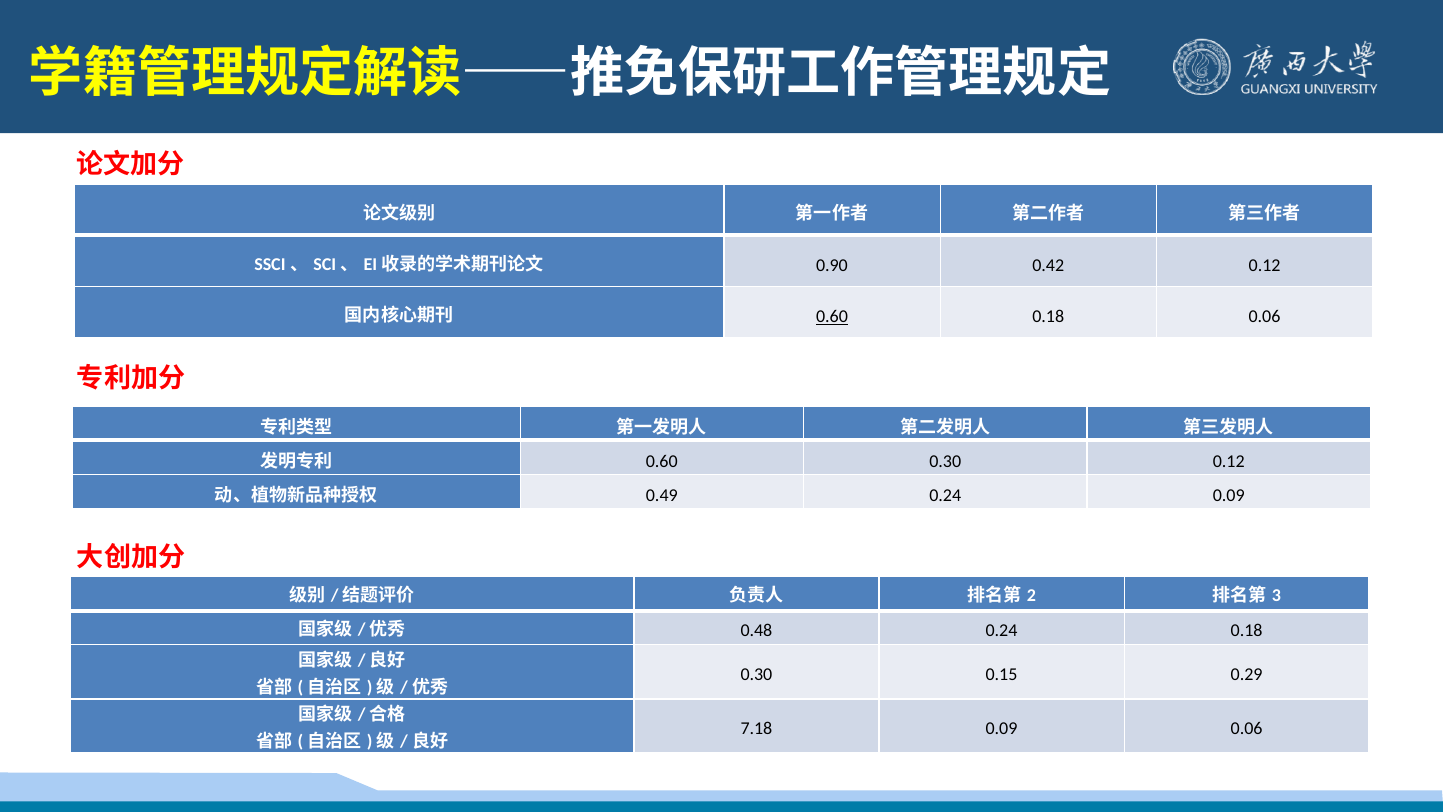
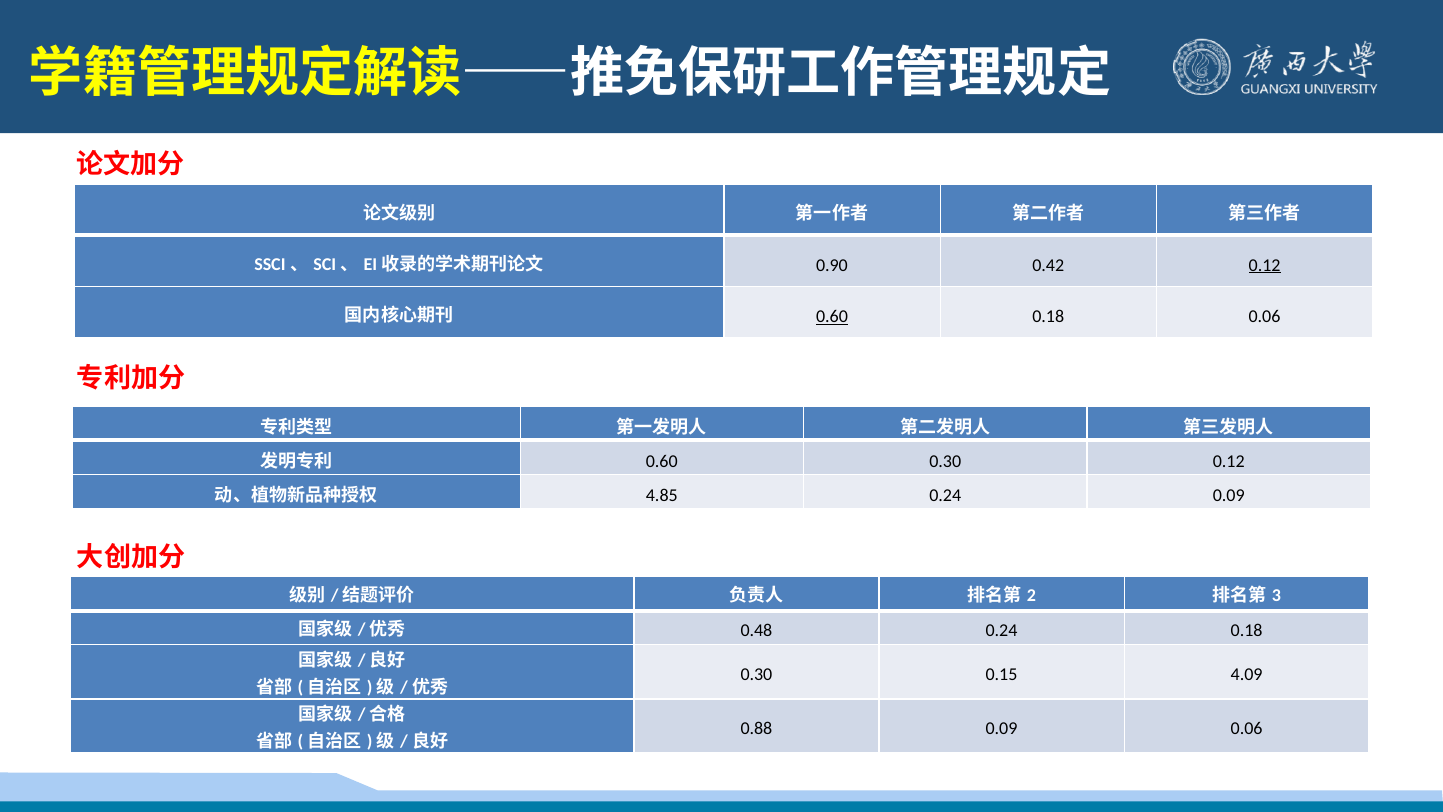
0.12 underline: none -> present (1265, 265)
0.49: 0.49 -> 4.85 (662, 496)
0.29: 0.29 -> 4.09 (1247, 674)
7.18: 7.18 -> 0.88 (756, 728)
